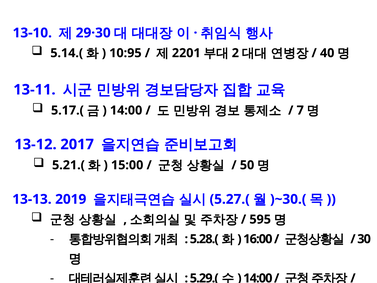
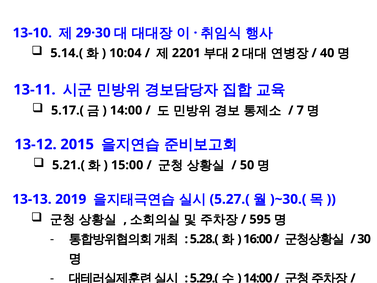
10:95: 10:95 -> 10:04 (125, 53)
2017: 2017 -> 2015 (77, 144)
